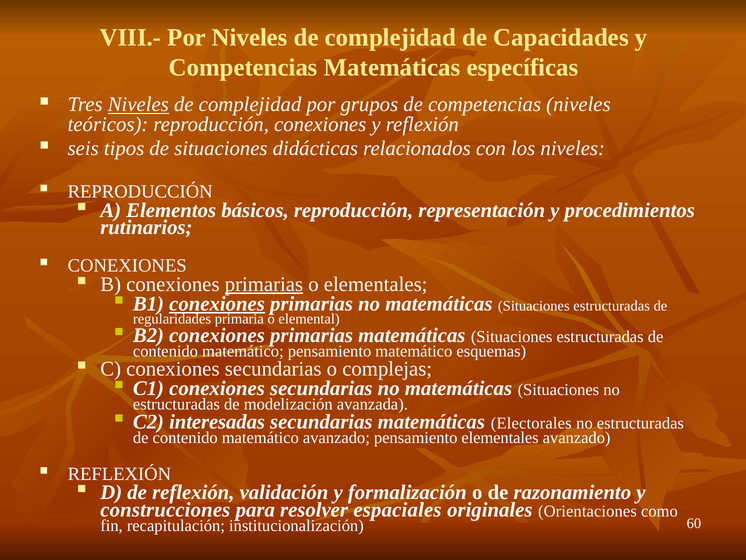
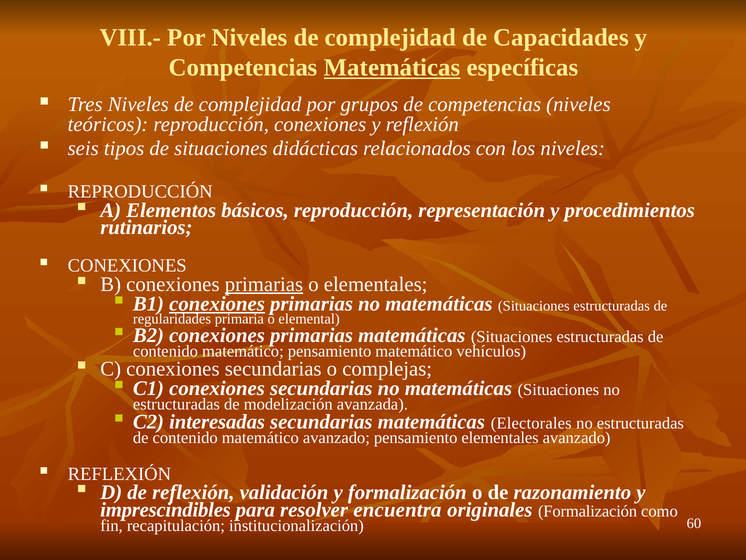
Matemáticas underline: none -> present (392, 67)
Niveles underline: present -> none (138, 104)
esquemas: esquemas -> vehículos (491, 351)
construcciones: construcciones -> imprescindibles (166, 509)
espaciales: espaciales -> encuentra (397, 509)
originales Orientaciones: Orientaciones -> Formalización (588, 511)
